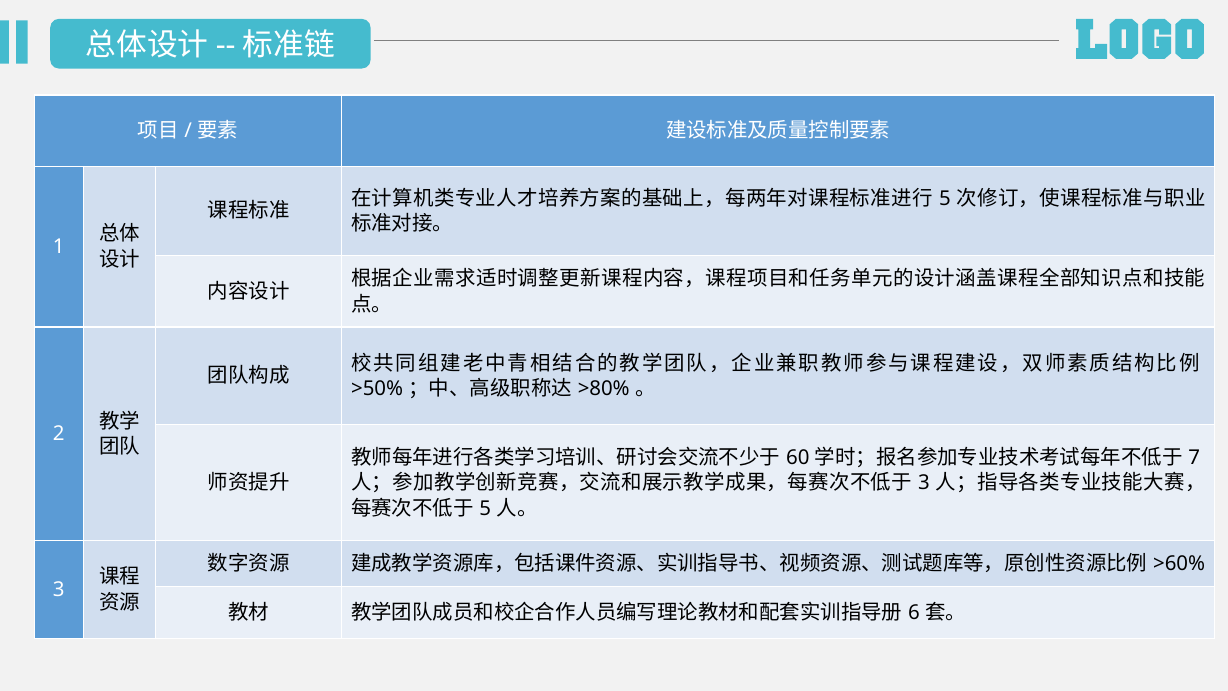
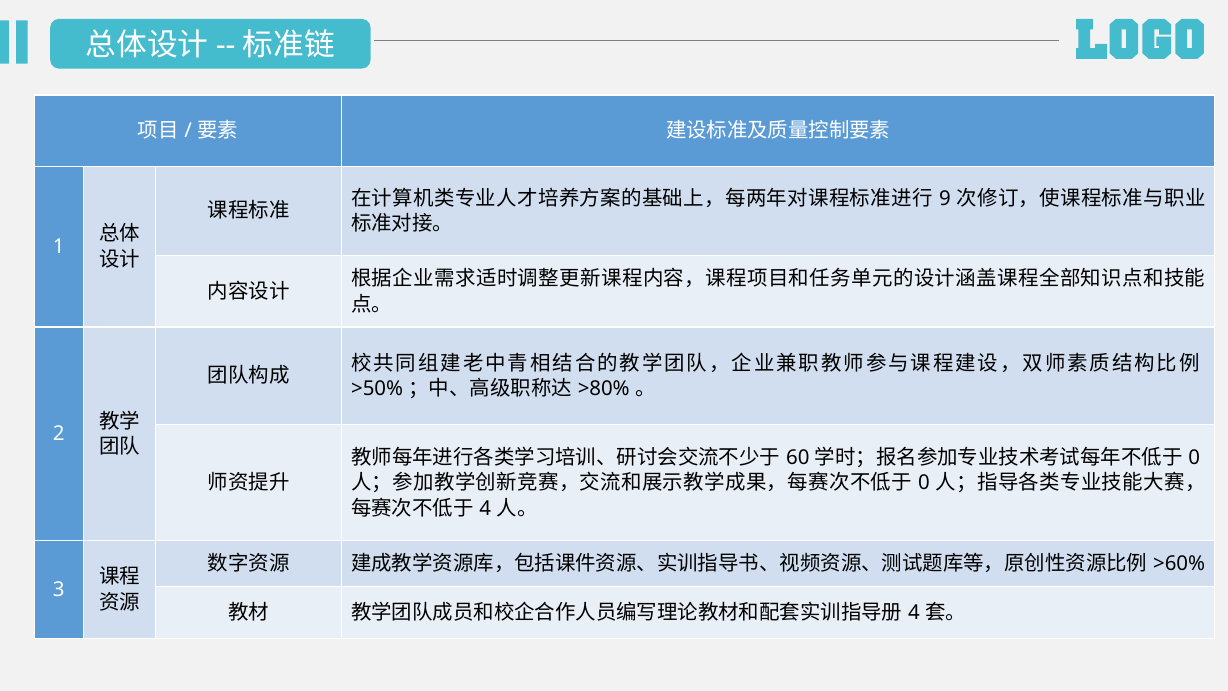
5: 5 -> 9 (945, 198)
7: 7 -> 0 (1194, 457)
3: 3 -> 0 (924, 483)
5: 5 -> 4 (485, 508)
6: 6 -> 4 (914, 613)
